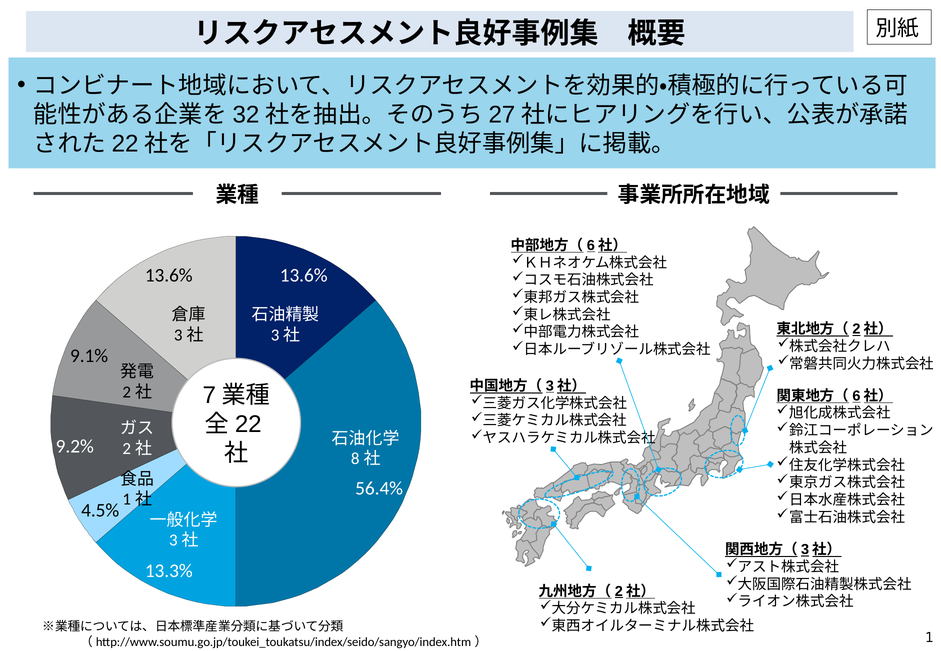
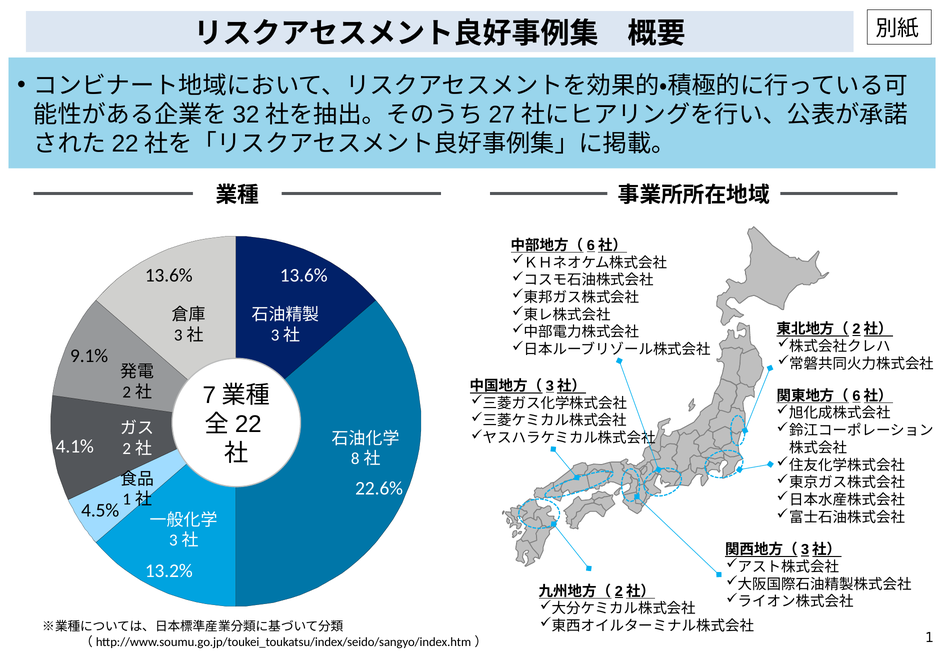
9.2%: 9.2% -> 4.1% (75, 447)
56.4%: 56.4% -> 22.6% (379, 489)
13.3%: 13.3% -> 13.2% (169, 571)
